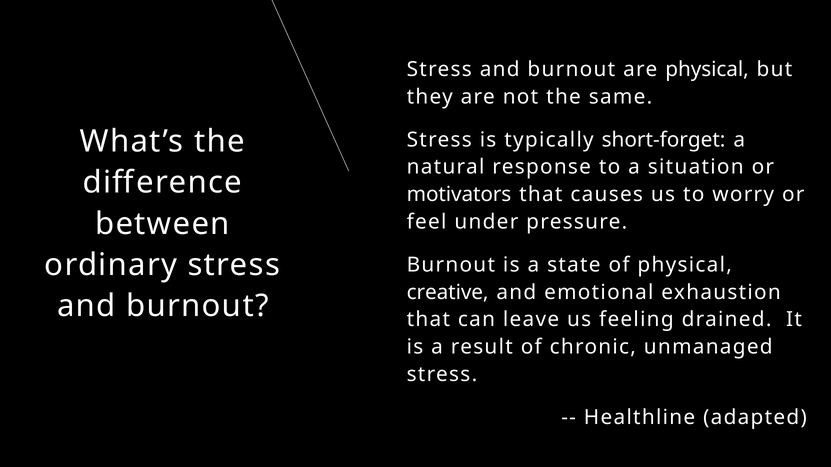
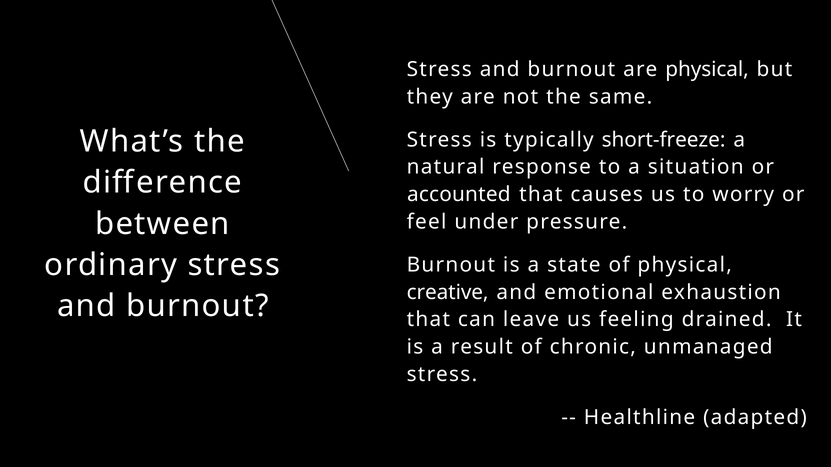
short-forget: short-forget -> short-freeze (664, 140)
motivators: motivators -> accounted (459, 195)
